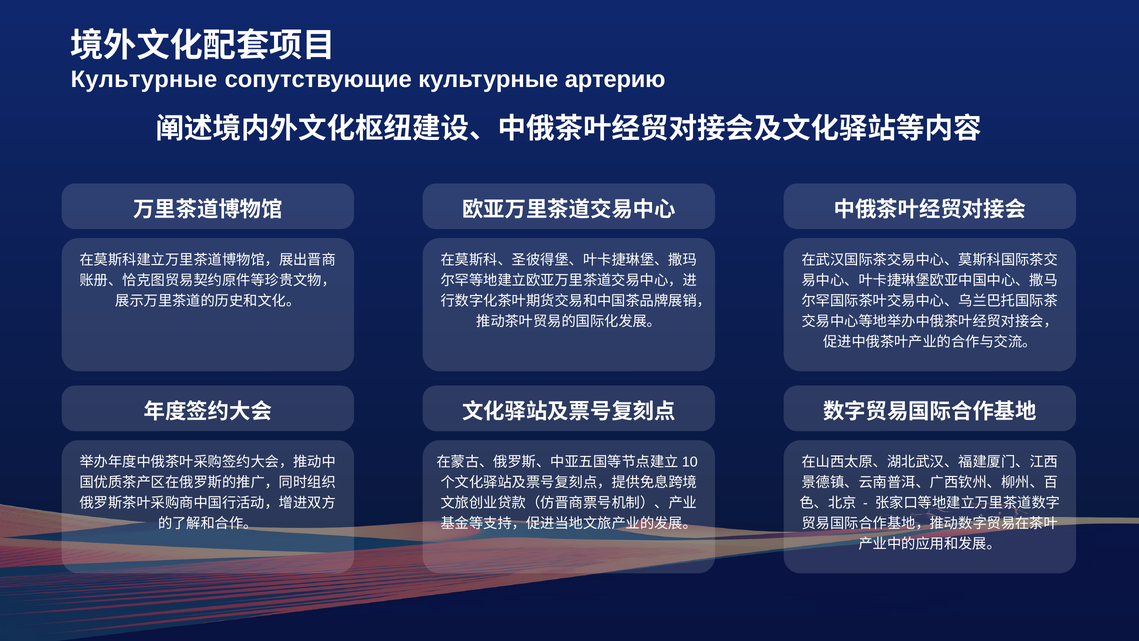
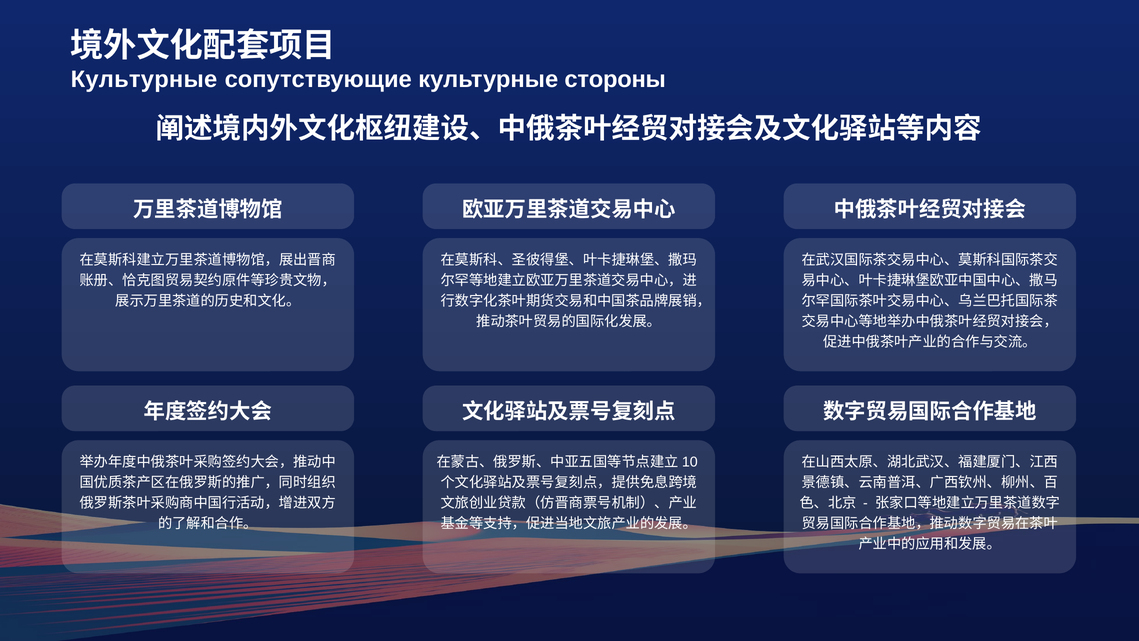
артерию: артерию -> стороны (615, 79)
